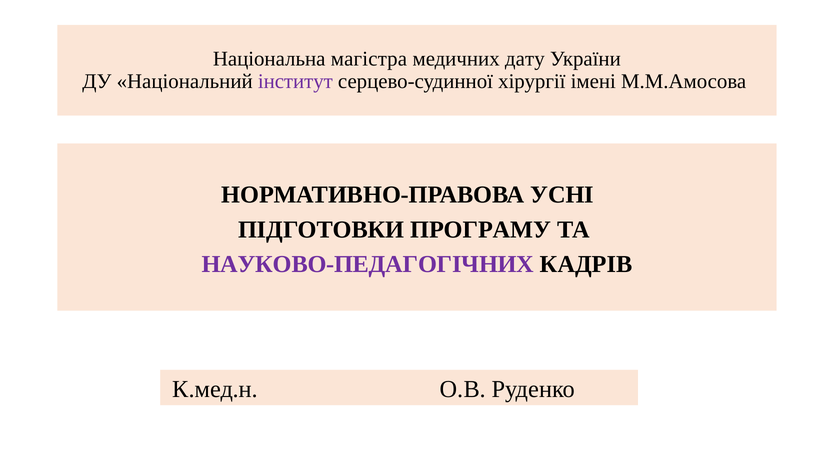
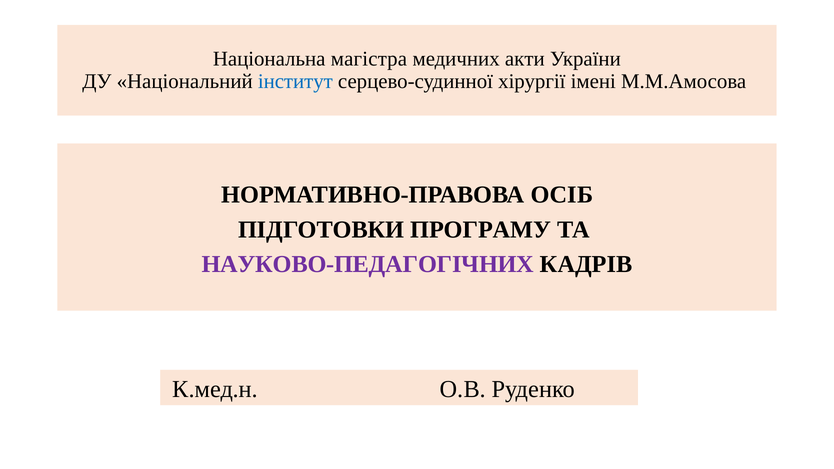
дату: дату -> акти (525, 59)
інститут colour: purple -> blue (295, 81)
УСНІ: УСНІ -> ОСІБ (562, 195)
